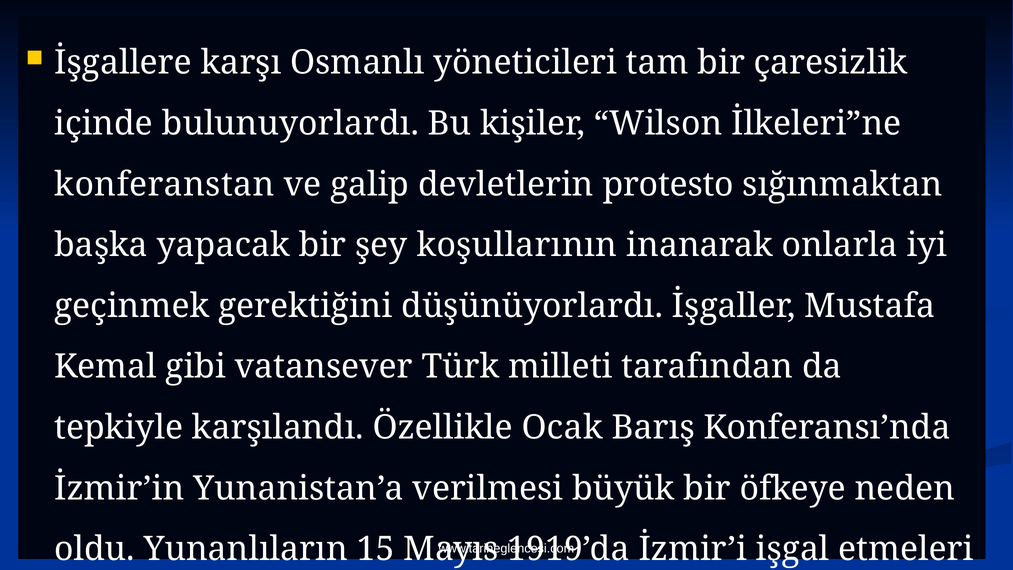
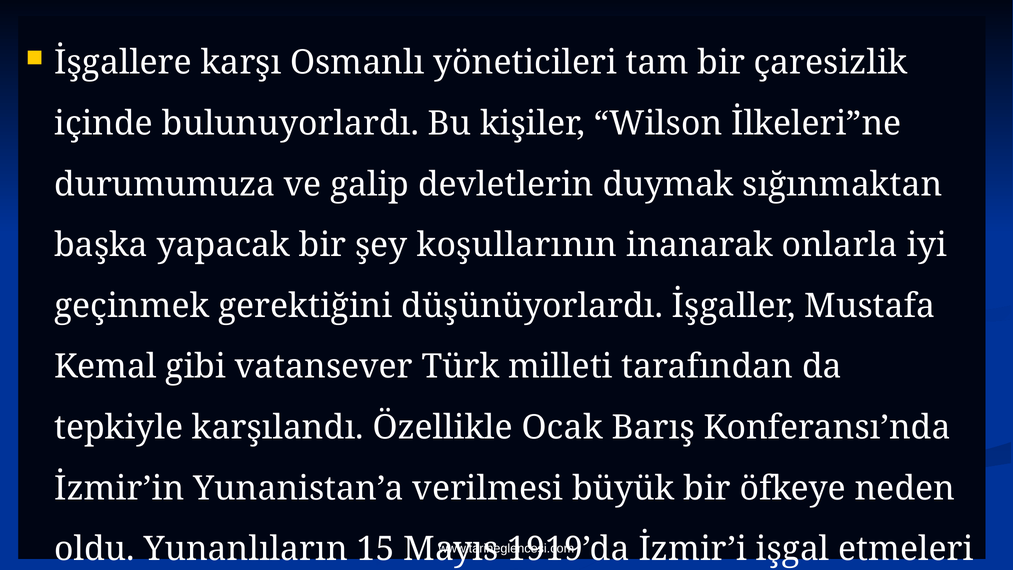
konferanstan: konferanstan -> durumumuza (165, 184)
devletlerin protesto: protesto -> duymak (668, 184)
